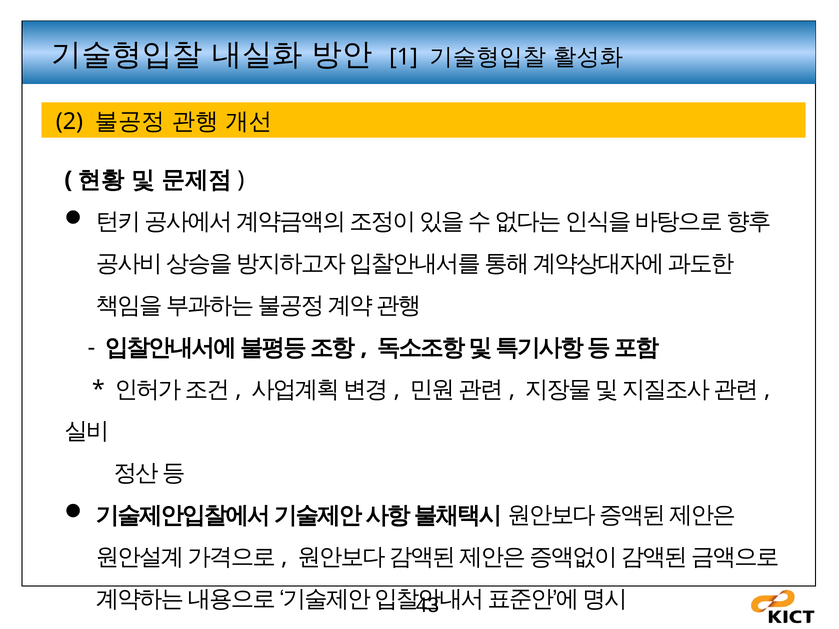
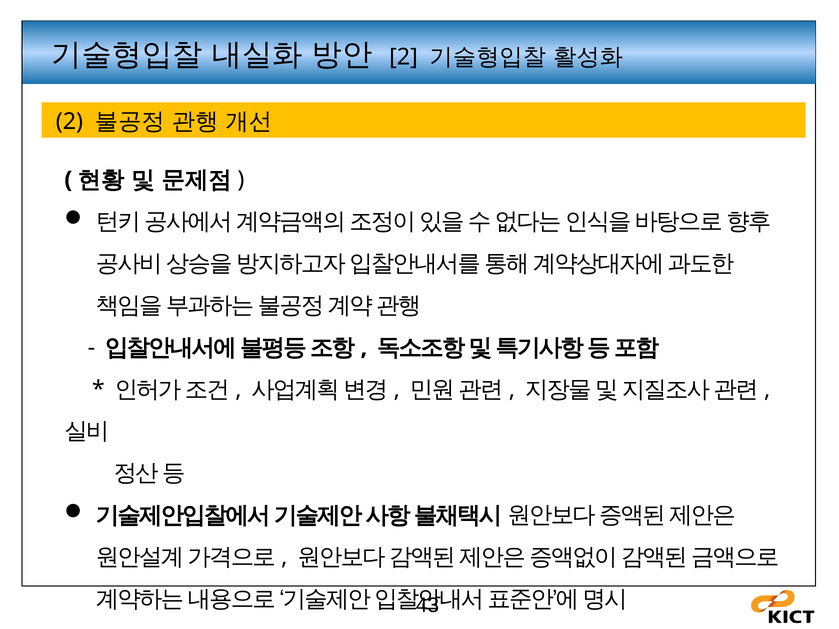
1: 1 -> 2 (404, 57)
